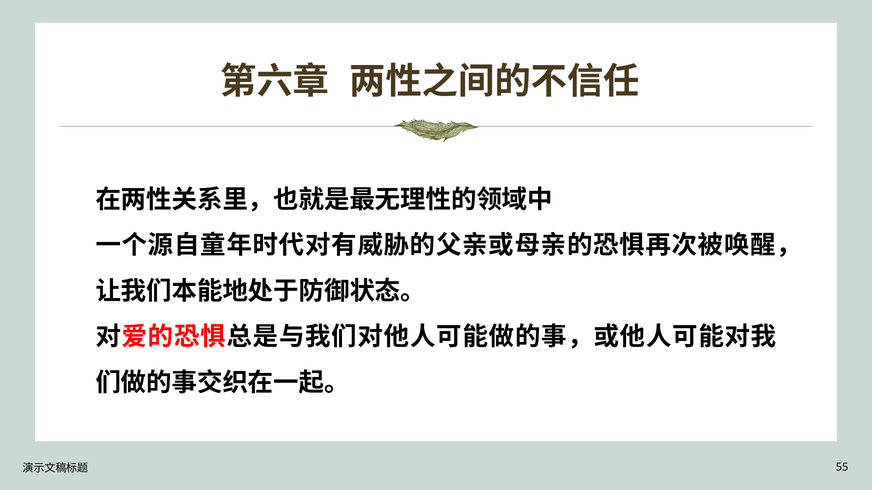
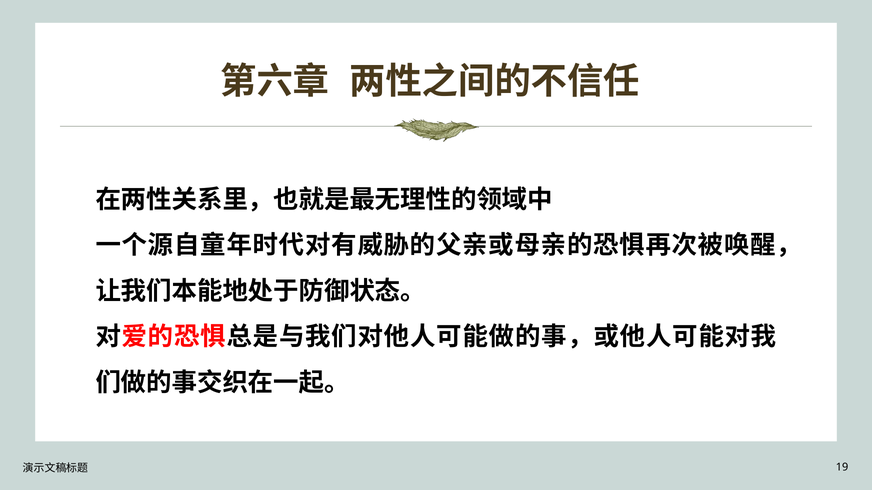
55: 55 -> 19 (842, 468)
